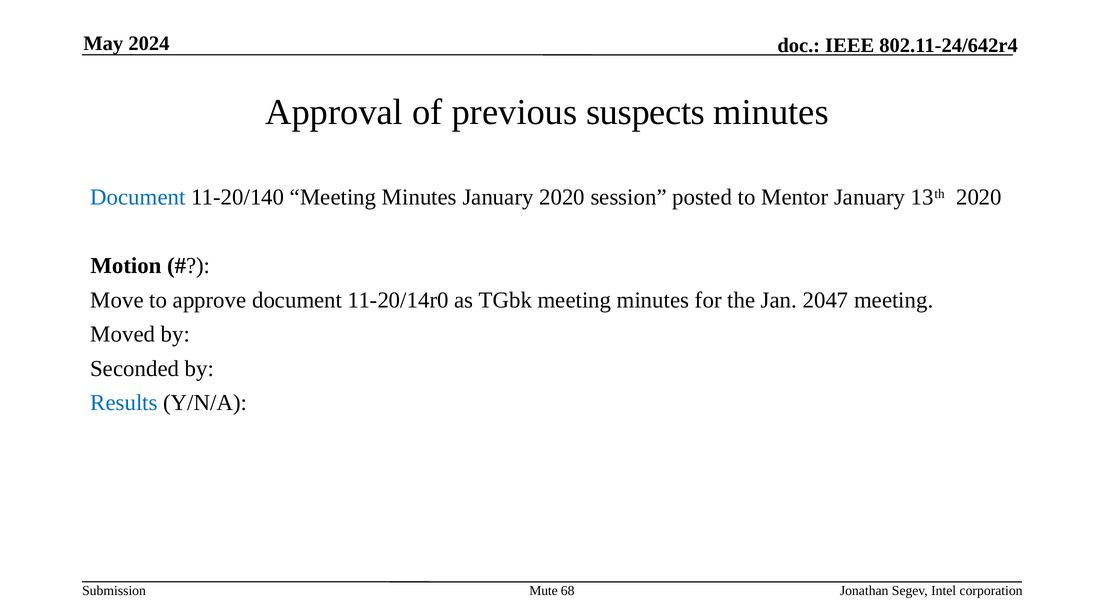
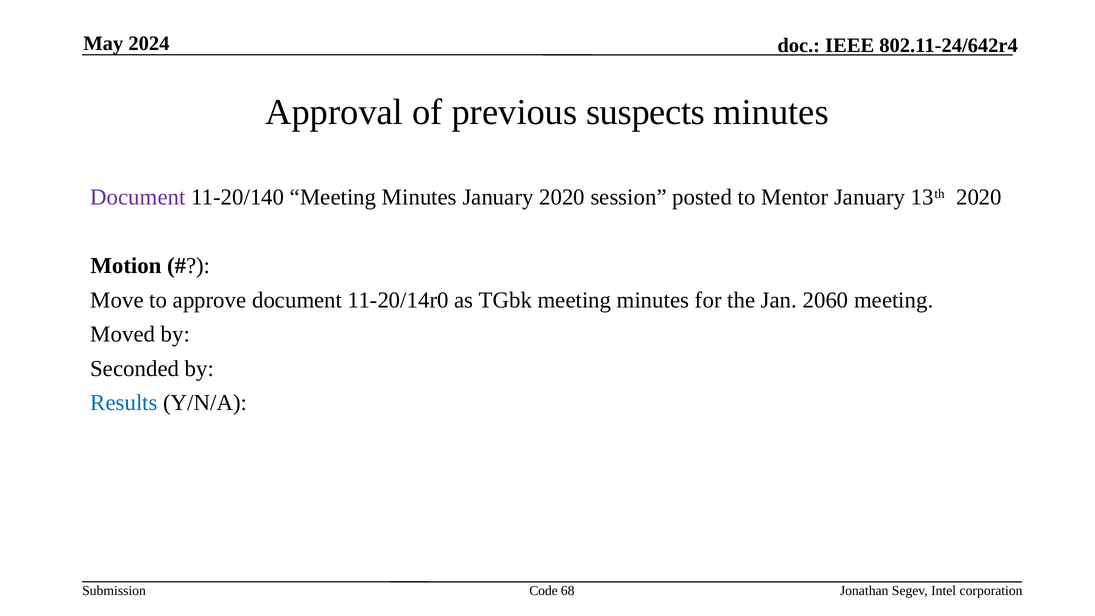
Document colour: blue -> purple (138, 197)
2047: 2047 -> 2060 (826, 300)
Mute: Mute -> Code (543, 591)
